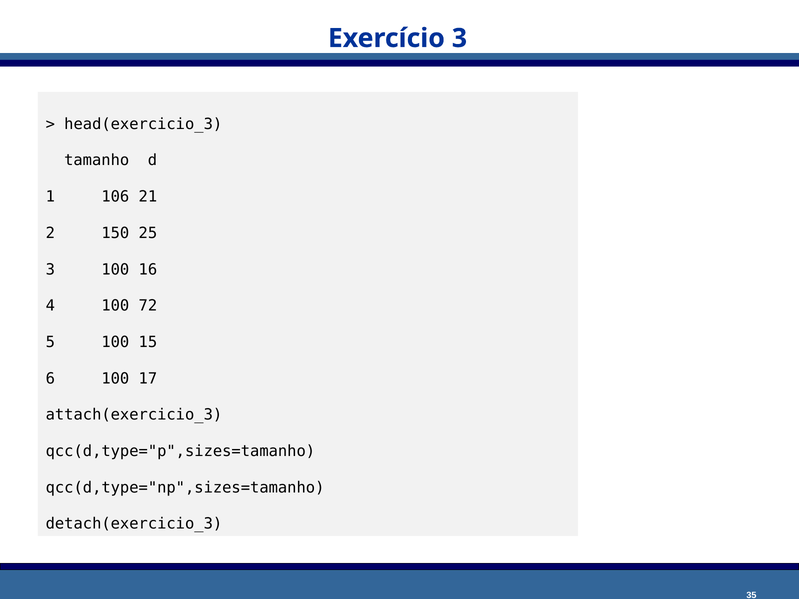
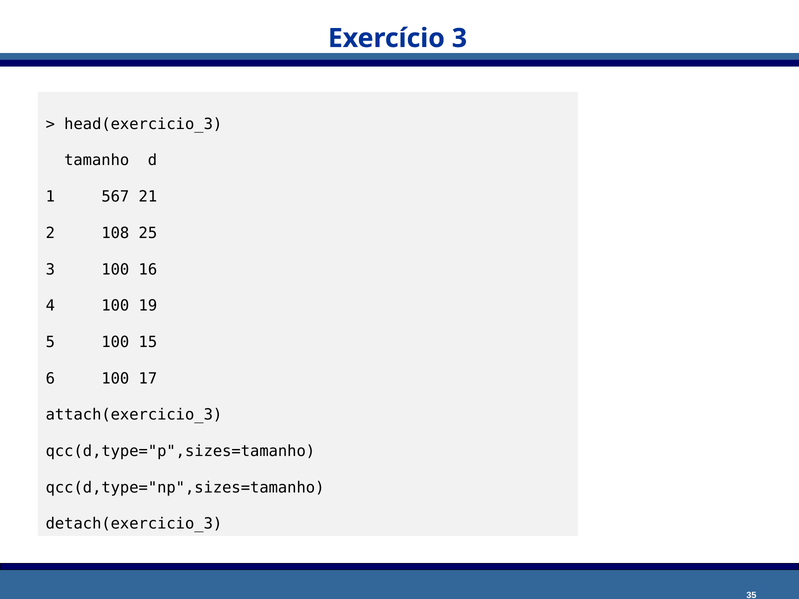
106: 106 -> 567 (115, 197)
150: 150 -> 108 (115, 233)
72: 72 -> 19 (148, 306)
